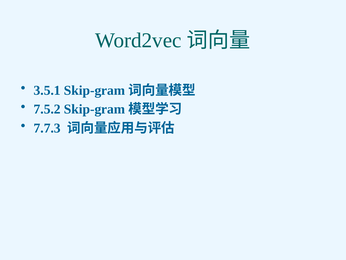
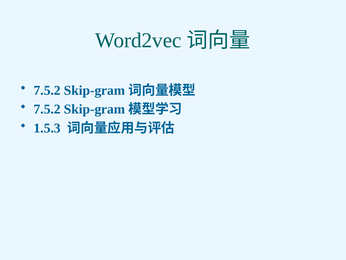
3.5.1: 3.5.1 -> 7.5.2 (47, 90)
7.7.3: 7.7.3 -> 1.5.3 (47, 128)
